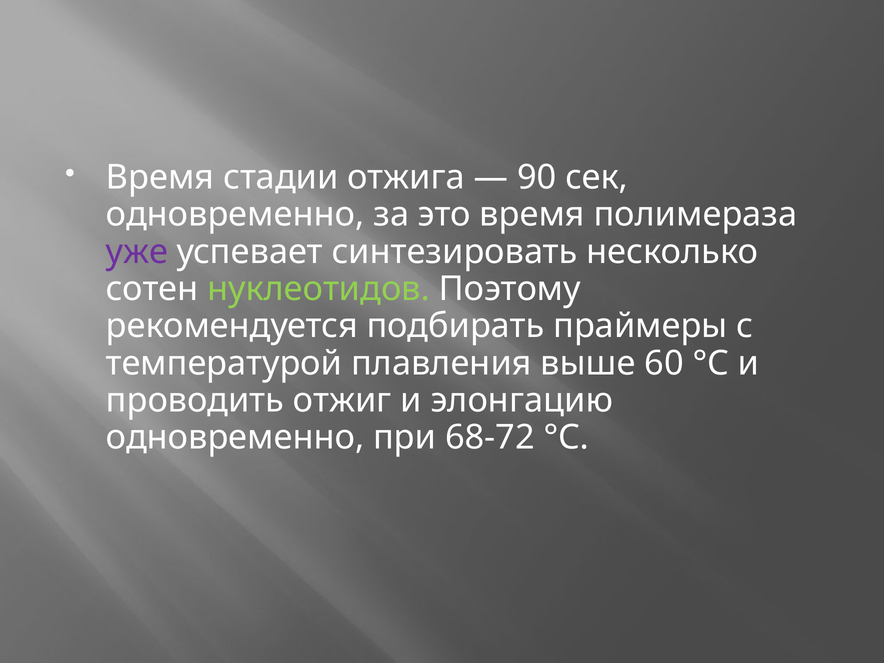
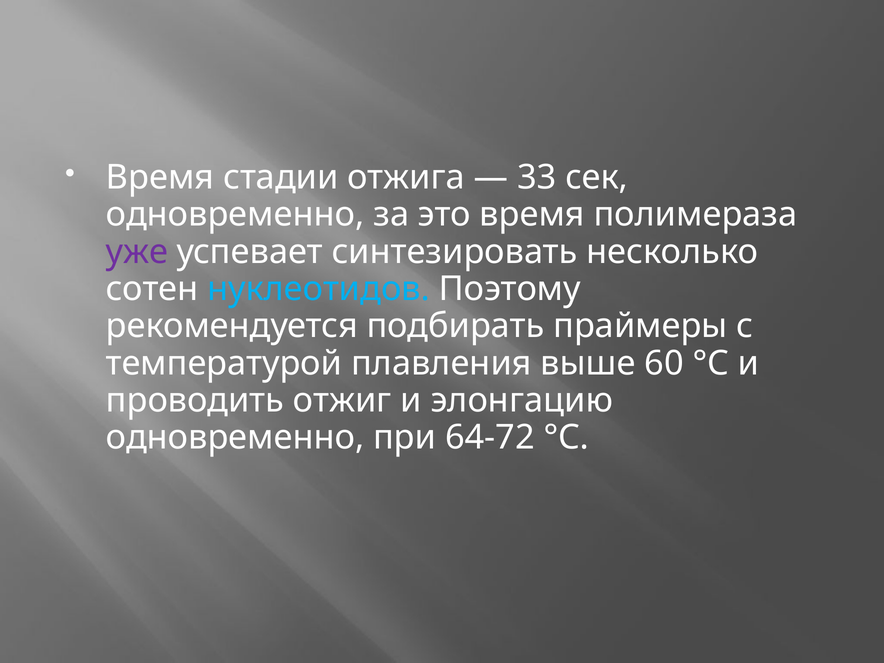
90: 90 -> 33 (537, 177)
нуклеотидов colour: light green -> light blue (319, 289)
68-72: 68-72 -> 64-72 (490, 437)
